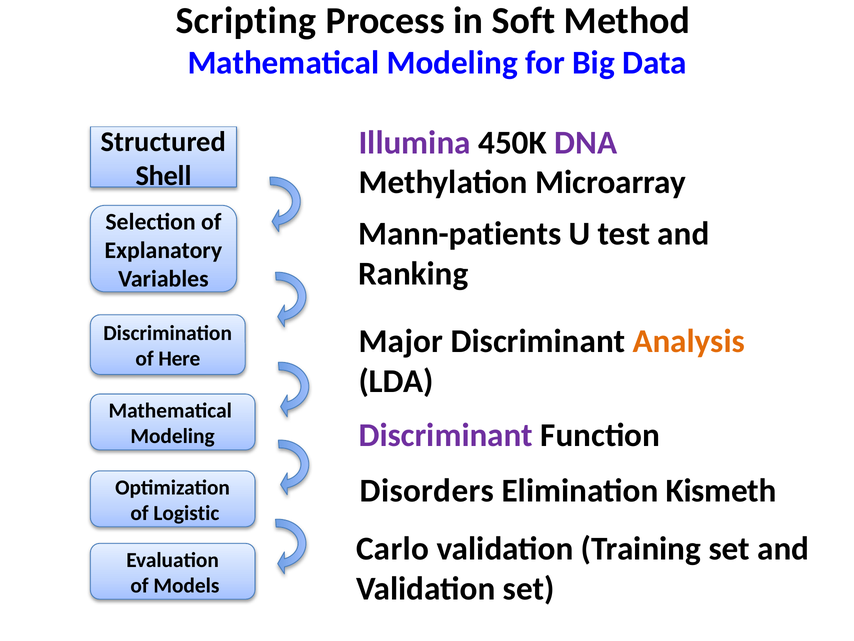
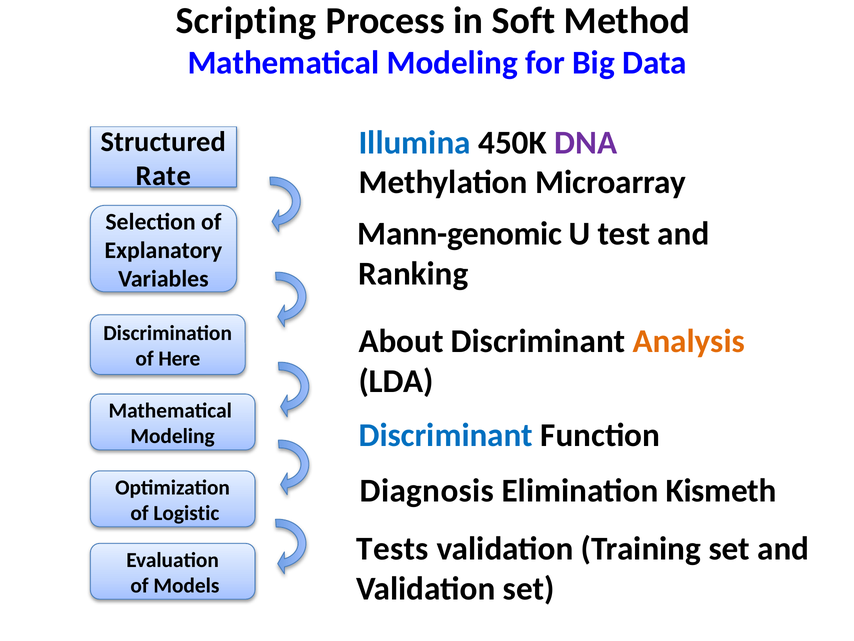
Illumina colour: purple -> blue (415, 142)
Shell: Shell -> Rate (163, 176)
Mann-patients: Mann-patients -> Mann-genomic (460, 234)
Major: Major -> About (401, 341)
Discriminant colour: purple -> blue (446, 435)
Disorders: Disorders -> Diagnosis (427, 490)
Carlo: Carlo -> Tests (392, 549)
